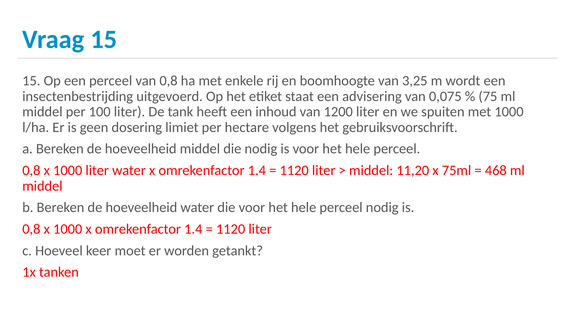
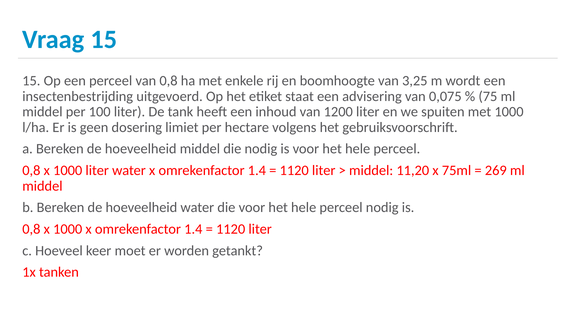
468: 468 -> 269 (496, 170)
